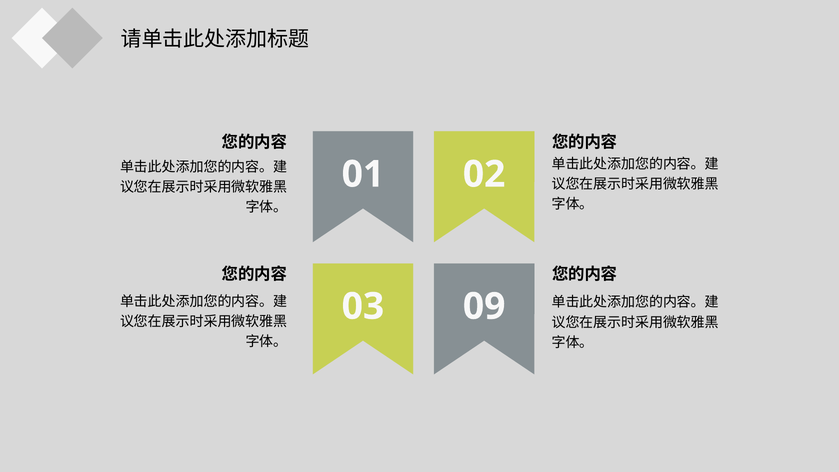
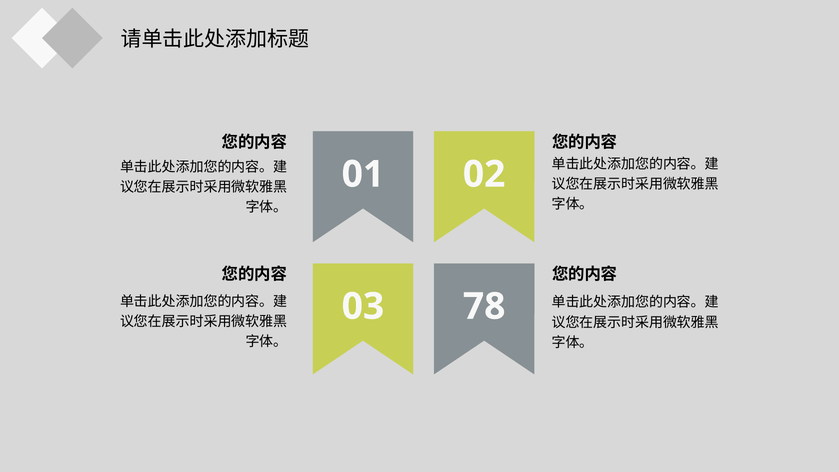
09: 09 -> 78 (484, 306)
